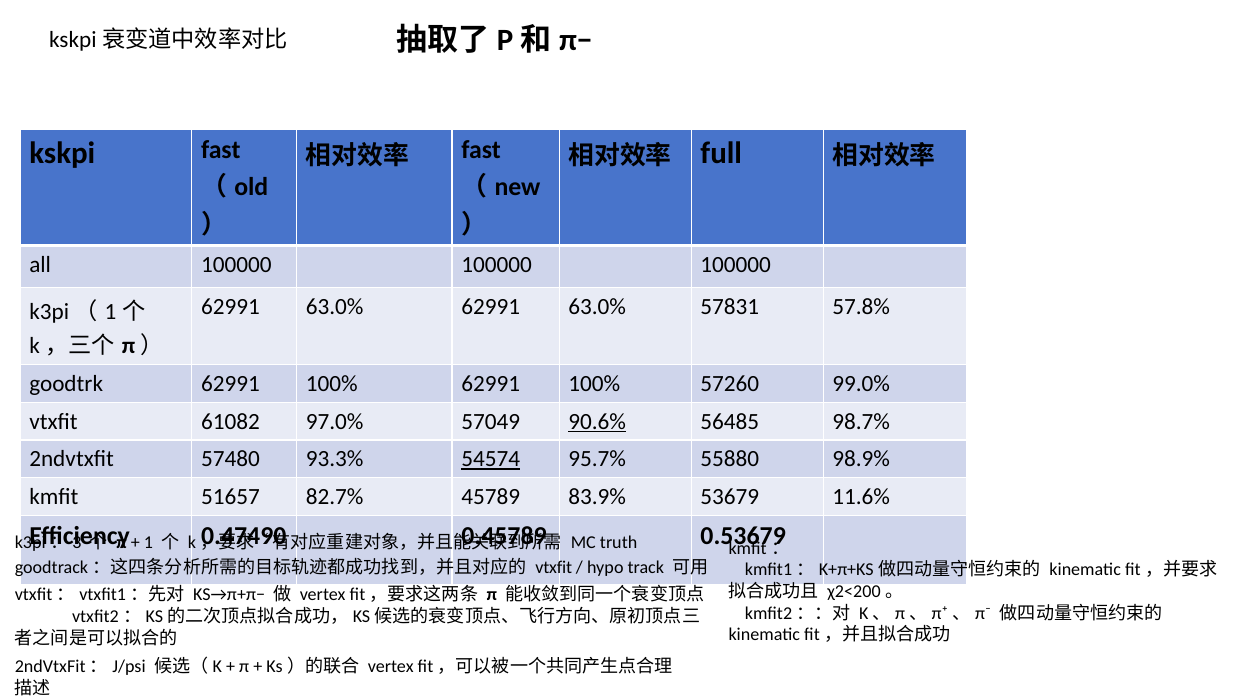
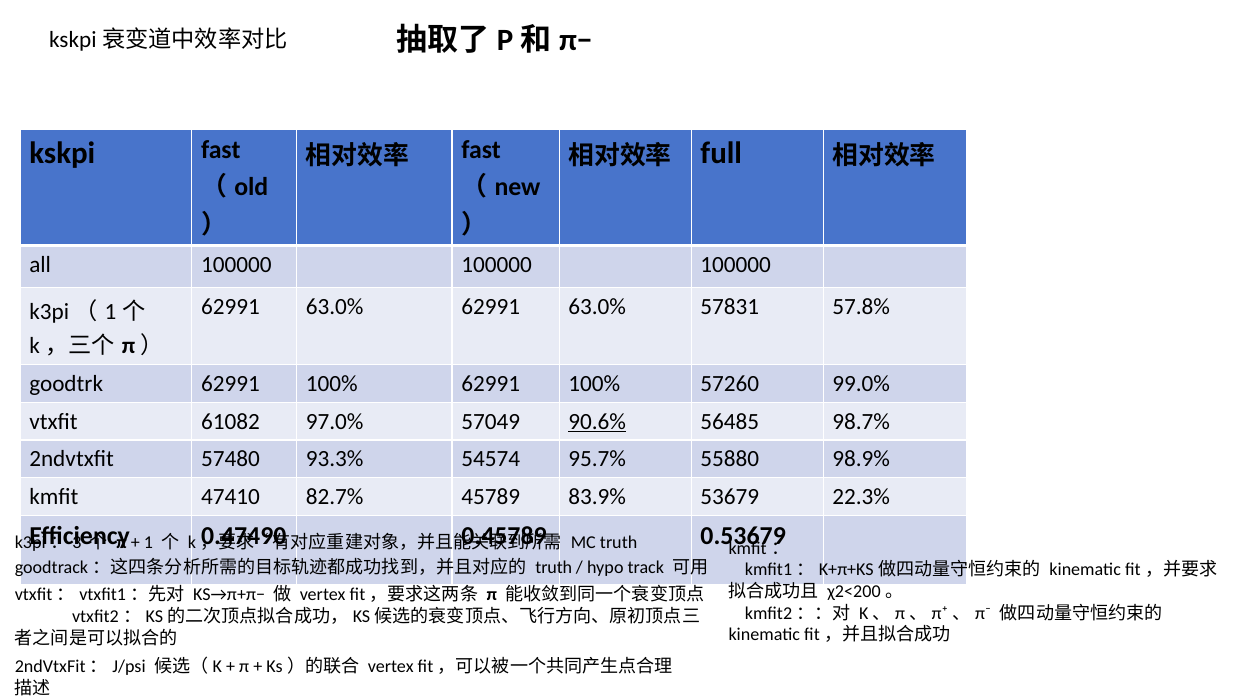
54574 underline: present -> none (491, 459)
51657: 51657 -> 47410 (230, 497)
11.6%: 11.6% -> 22.3% (861, 497)
vtxfit: vtxfit -> truth (554, 568)
